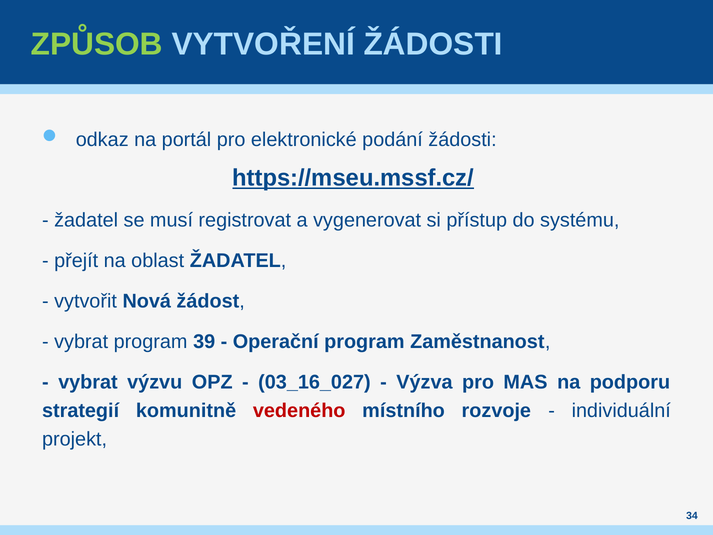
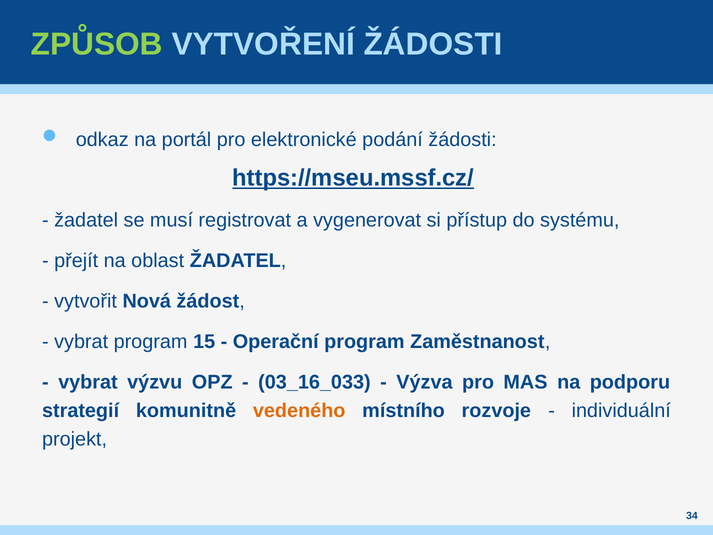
39: 39 -> 15 (204, 342)
03_16_027: 03_16_027 -> 03_16_033 (314, 382)
vedeného colour: red -> orange (299, 410)
